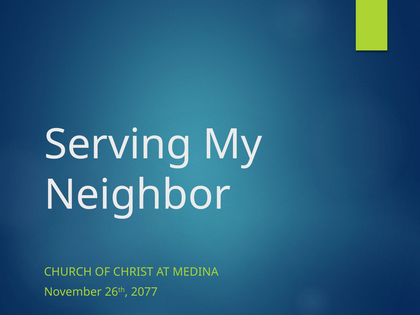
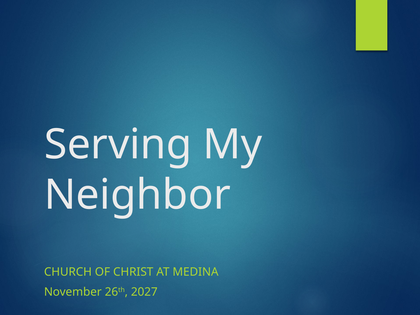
2077: 2077 -> 2027 (144, 292)
